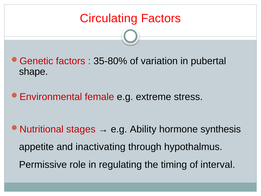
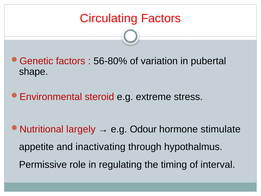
35-80%: 35-80% -> 56-80% (110, 61)
female: female -> steroid (99, 97)
stages: stages -> largely (81, 129)
Ability: Ability -> Odour (143, 129)
synthesis: synthesis -> stimulate (221, 129)
